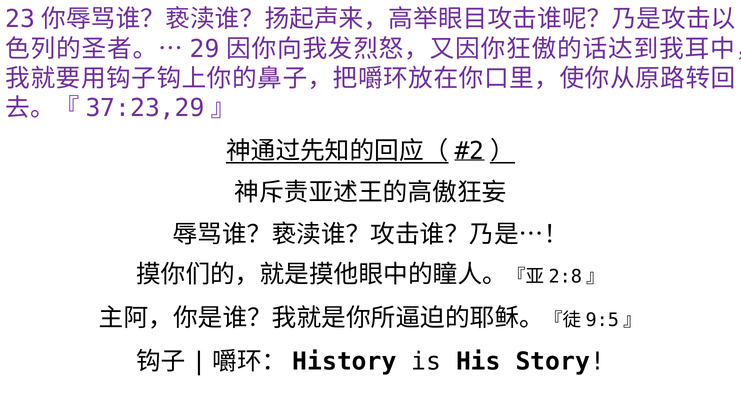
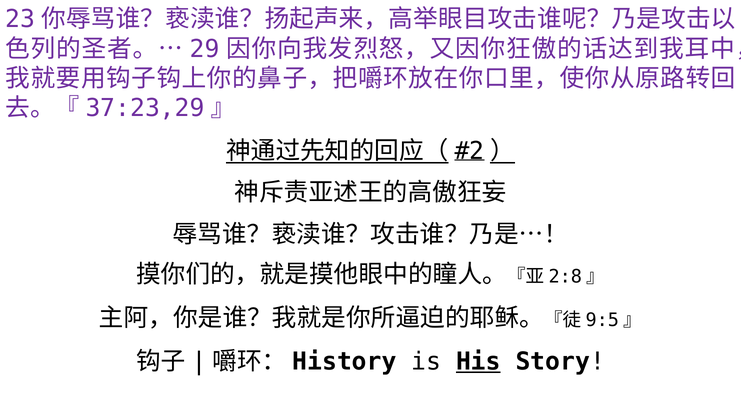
His underline: none -> present (478, 362)
